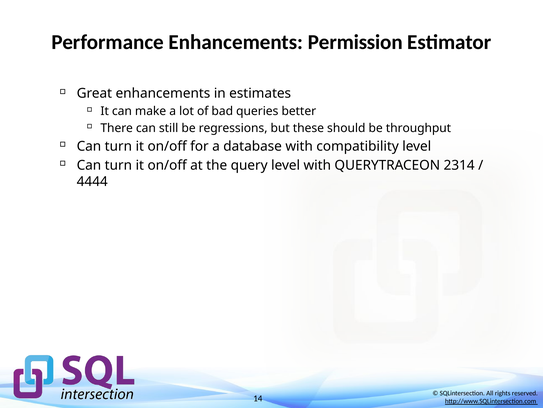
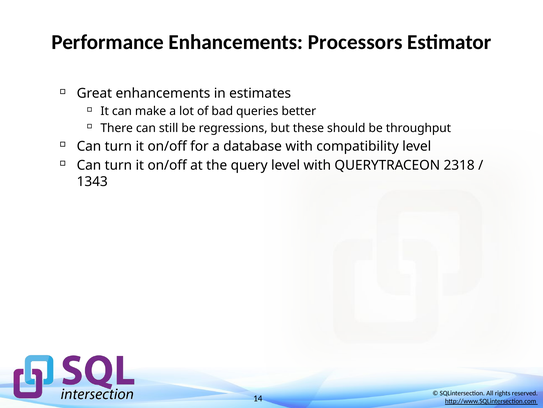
Permission: Permission -> Processors (355, 42)
2314: 2314 -> 2318 (459, 165)
4444: 4444 -> 1343 (92, 181)
